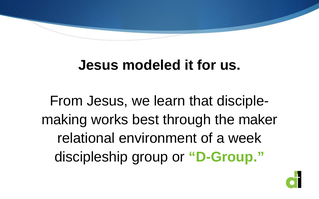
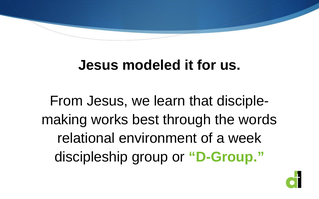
maker: maker -> words (258, 120)
